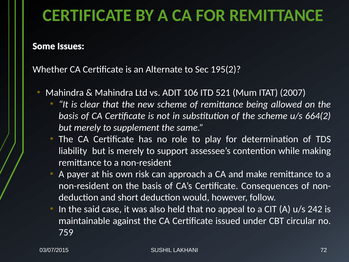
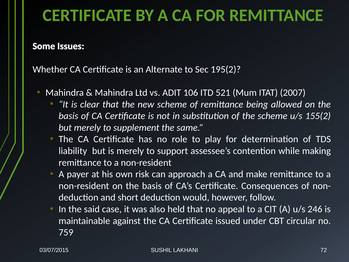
664(2: 664(2 -> 155(2 (318, 116)
242: 242 -> 246 (315, 209)
